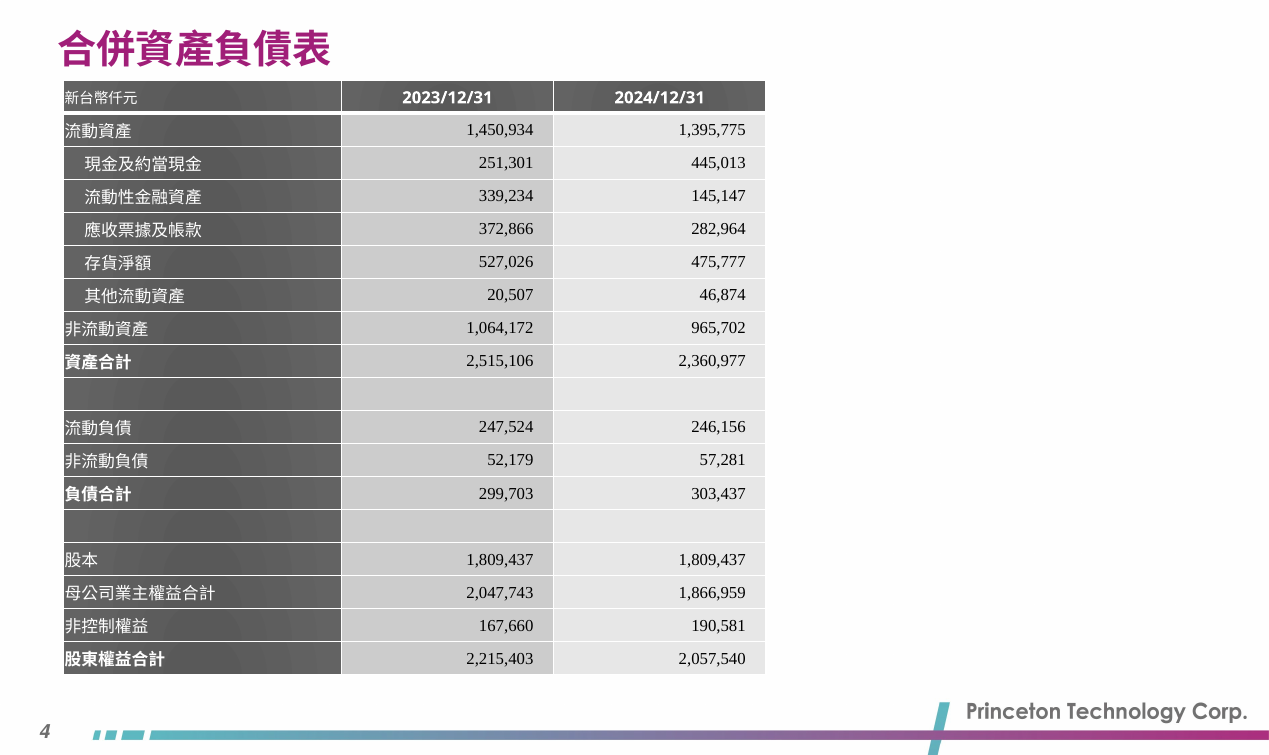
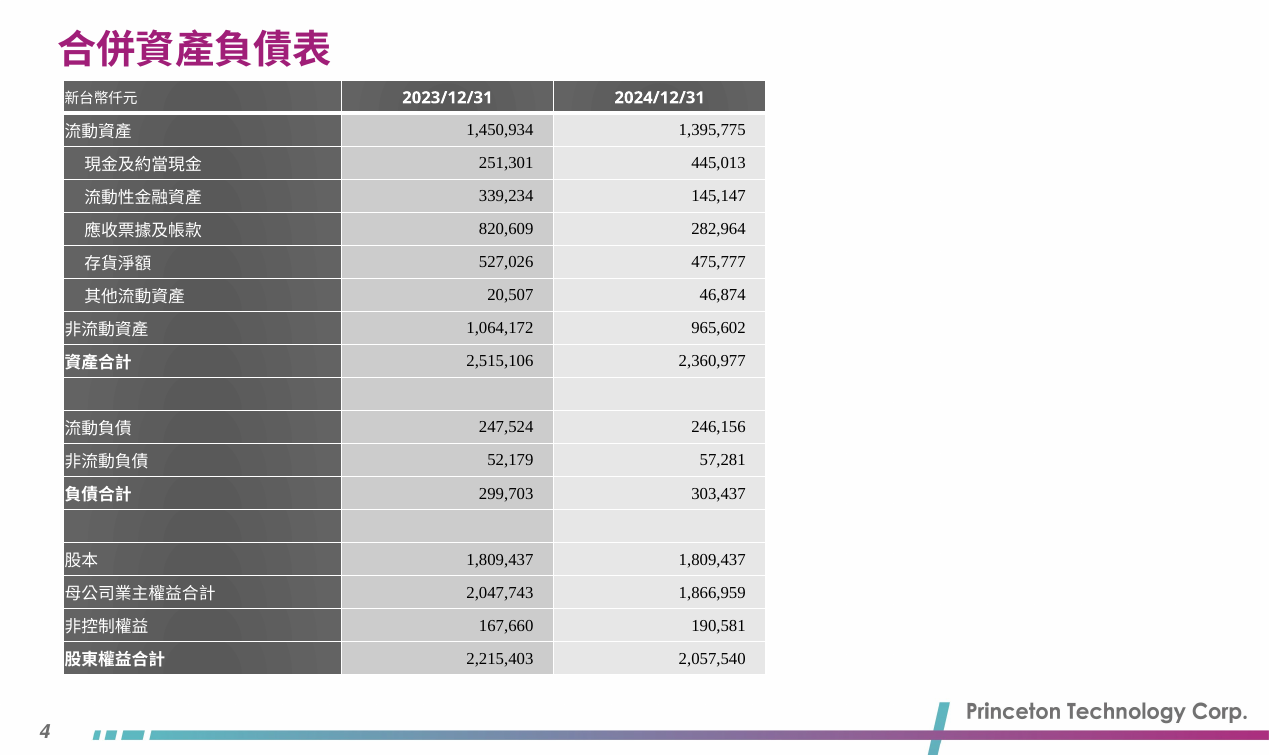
372,866: 372,866 -> 820,609 (506, 229)
965,702: 965,702 -> 965,602 (718, 329)
